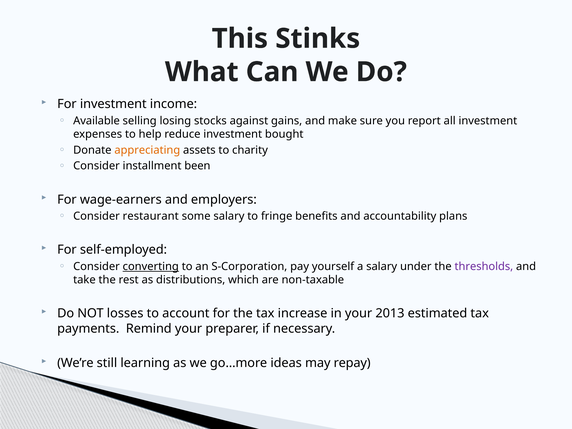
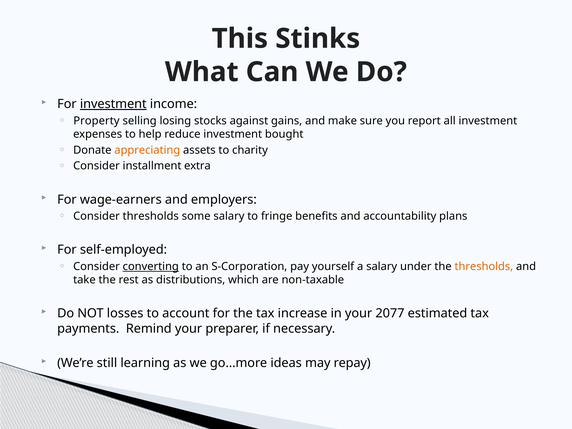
investment underline: none -> present (113, 104)
Available: Available -> Property (96, 121)
been: been -> extra (197, 166)
Consider restaurant: restaurant -> thresholds (151, 216)
thresholds colour: purple -> orange (484, 266)
2013: 2013 -> 2077 (390, 313)
